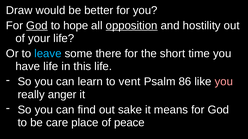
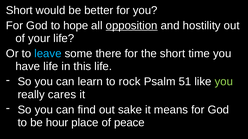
Draw: Draw -> Short (19, 10)
God underline: present -> none (37, 26)
vent: vent -> rock (130, 82)
86: 86 -> 51 (185, 82)
you colour: pink -> light green (224, 82)
anger: anger -> cares (62, 95)
care: care -> hour (57, 123)
